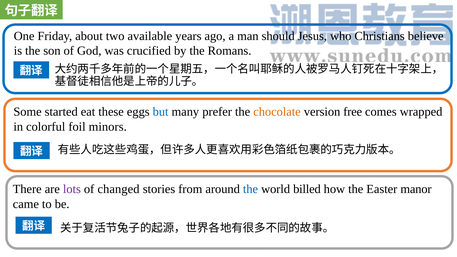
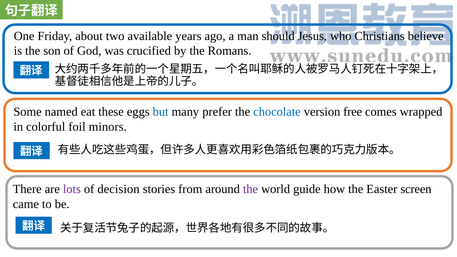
started: started -> named (61, 112)
chocolate colour: orange -> blue (277, 112)
changed: changed -> decision (119, 189)
the colour: blue -> purple (251, 189)
billed: billed -> guide (307, 189)
manor: manor -> screen (416, 189)
